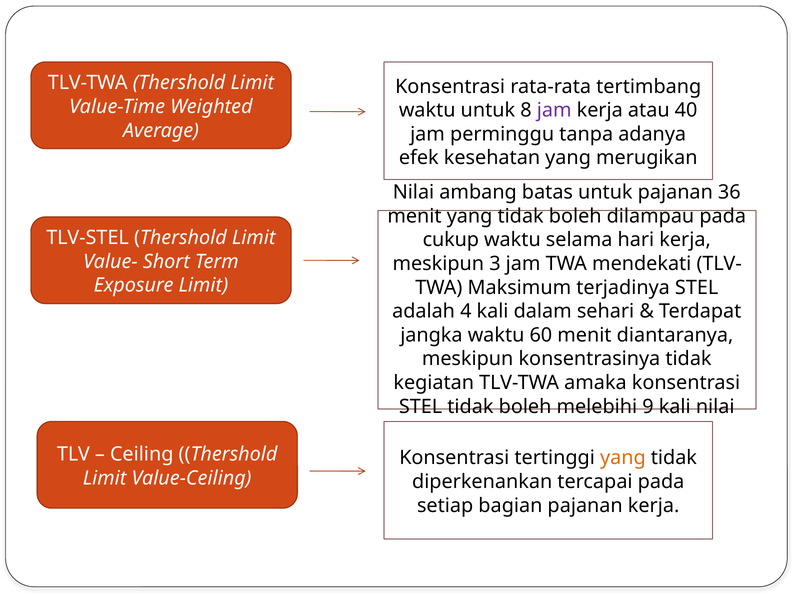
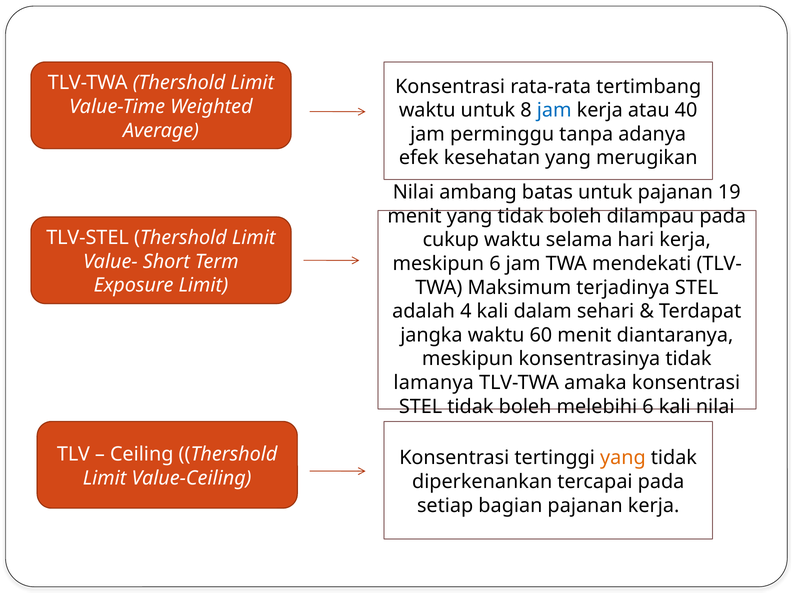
jam colour: purple -> blue (554, 110)
36: 36 -> 19 (729, 192)
meskipun 3: 3 -> 6 (495, 264)
kegiatan: kegiatan -> lamanya (434, 382)
melebihi 9: 9 -> 6 (648, 406)
